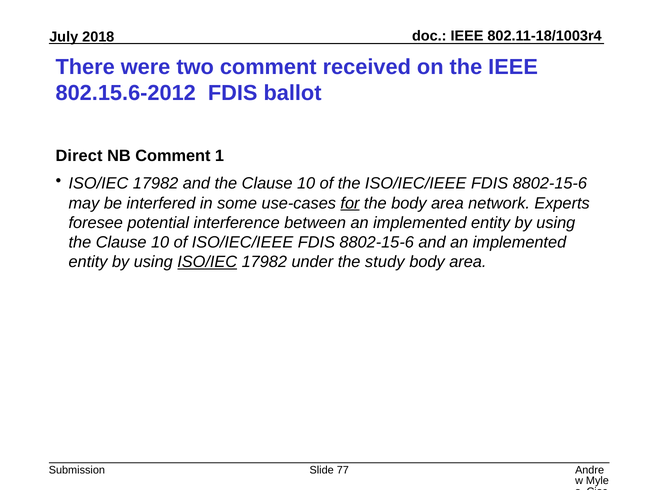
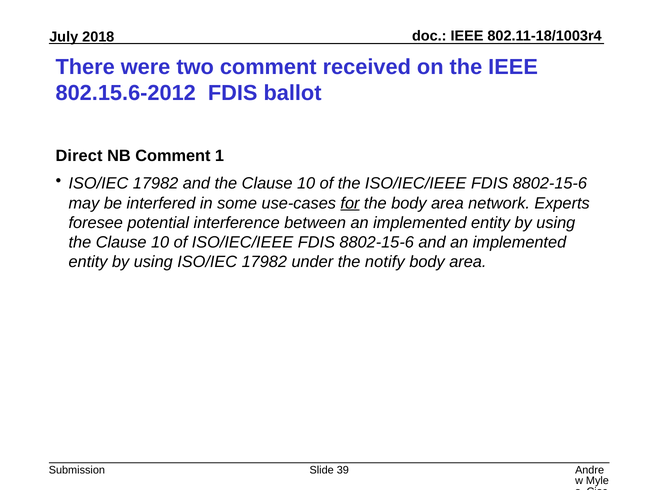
ISO/IEC underline: present -> none (207, 262)
study: study -> notify (385, 262)
77: 77 -> 39 (343, 470)
